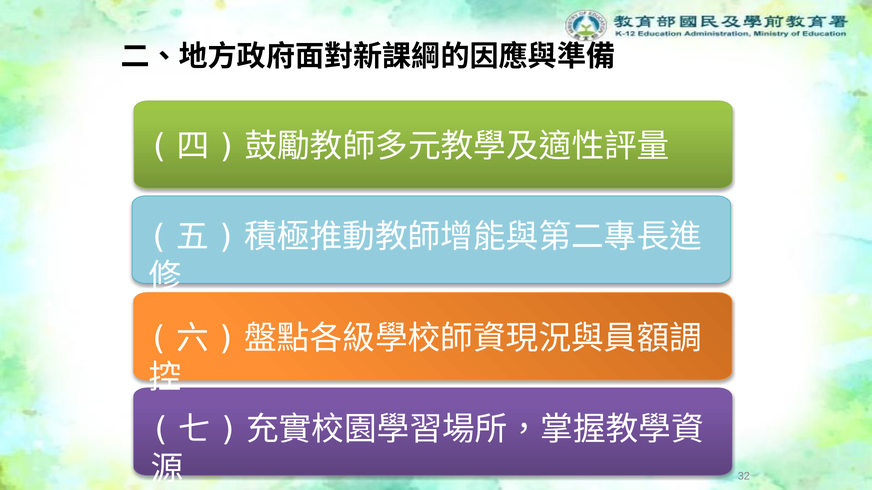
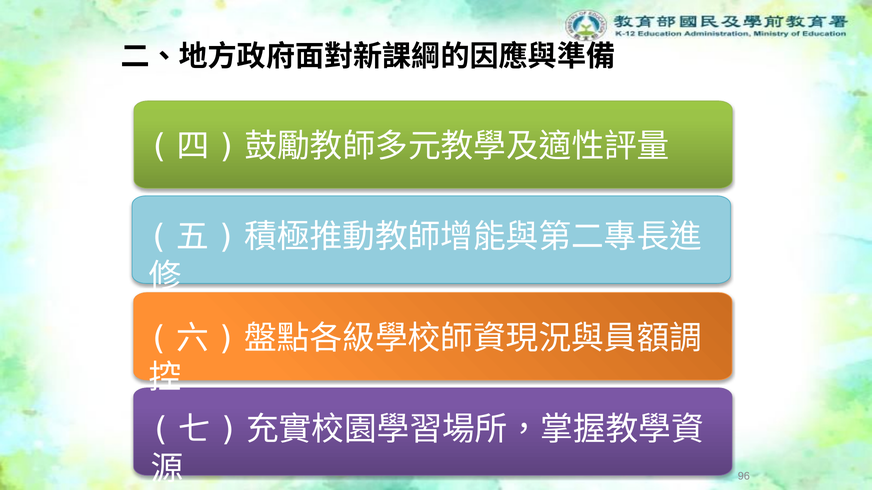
32: 32 -> 96 (744, 476)
